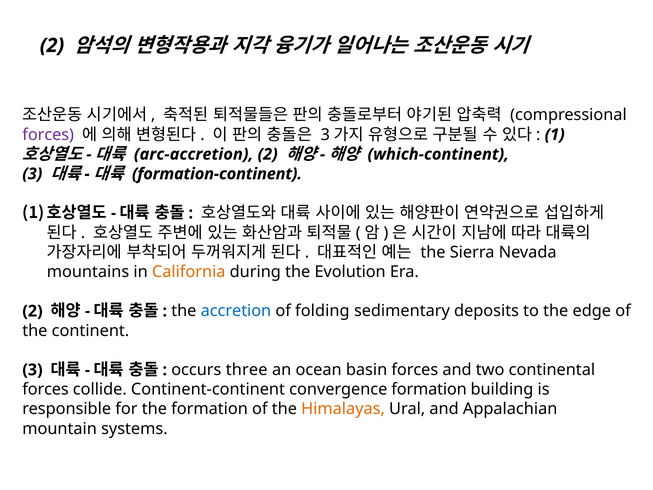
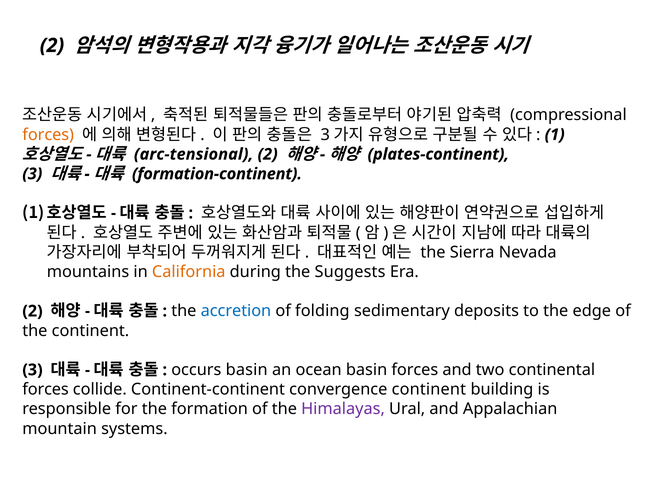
forces colour: purple -> orange (48, 135)
arc-accretion: arc-accretion -> arc-tensional (194, 154)
which-continent: which-continent -> plates-continent (438, 154)
Evolution: Evolution -> Suggests (350, 272)
occurs three: three -> basin (247, 370)
convergence formation: formation -> continent (429, 389)
Himalayas colour: orange -> purple (343, 409)
